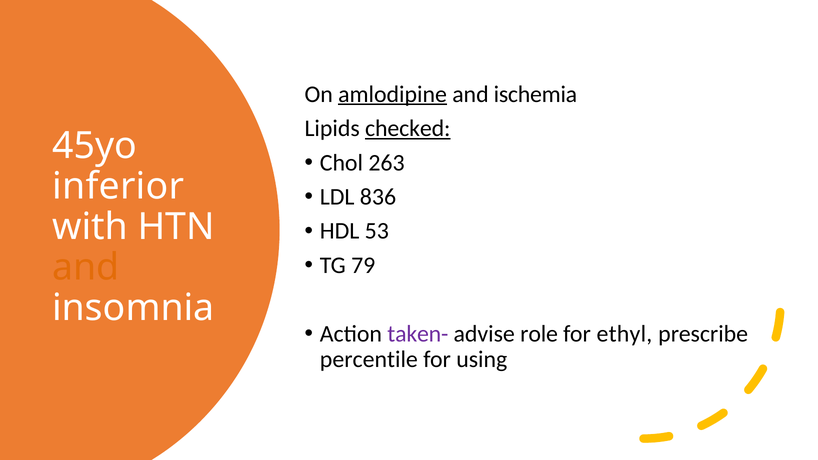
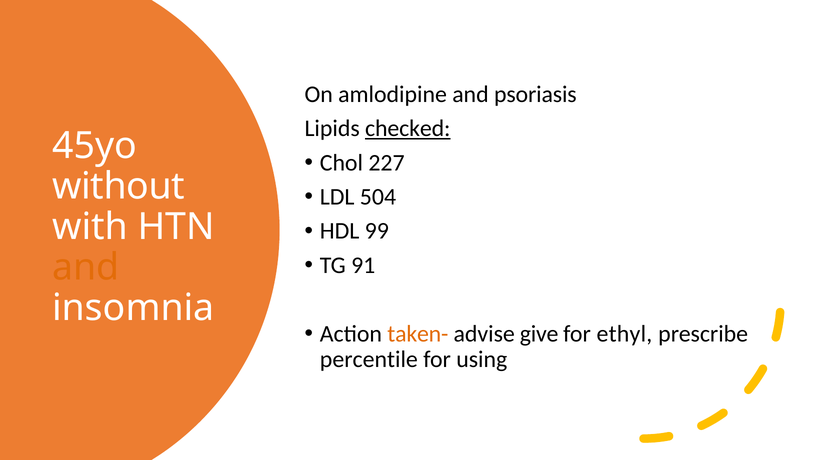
amlodipine underline: present -> none (393, 94)
ischemia: ischemia -> psoriasis (535, 94)
263: 263 -> 227 (387, 163)
inferior: inferior -> without (119, 186)
836: 836 -> 504 (378, 197)
53: 53 -> 99 (377, 231)
79: 79 -> 91 (363, 265)
taken- colour: purple -> orange (418, 334)
role: role -> give (539, 334)
